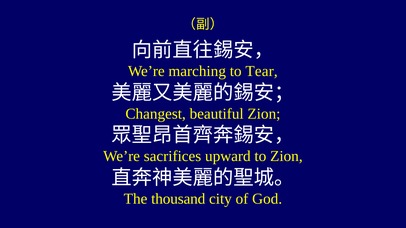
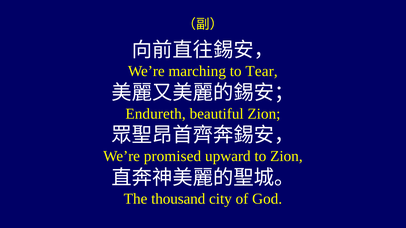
Changest: Changest -> Endureth (156, 114)
sacrifices: sacrifices -> promised (172, 156)
